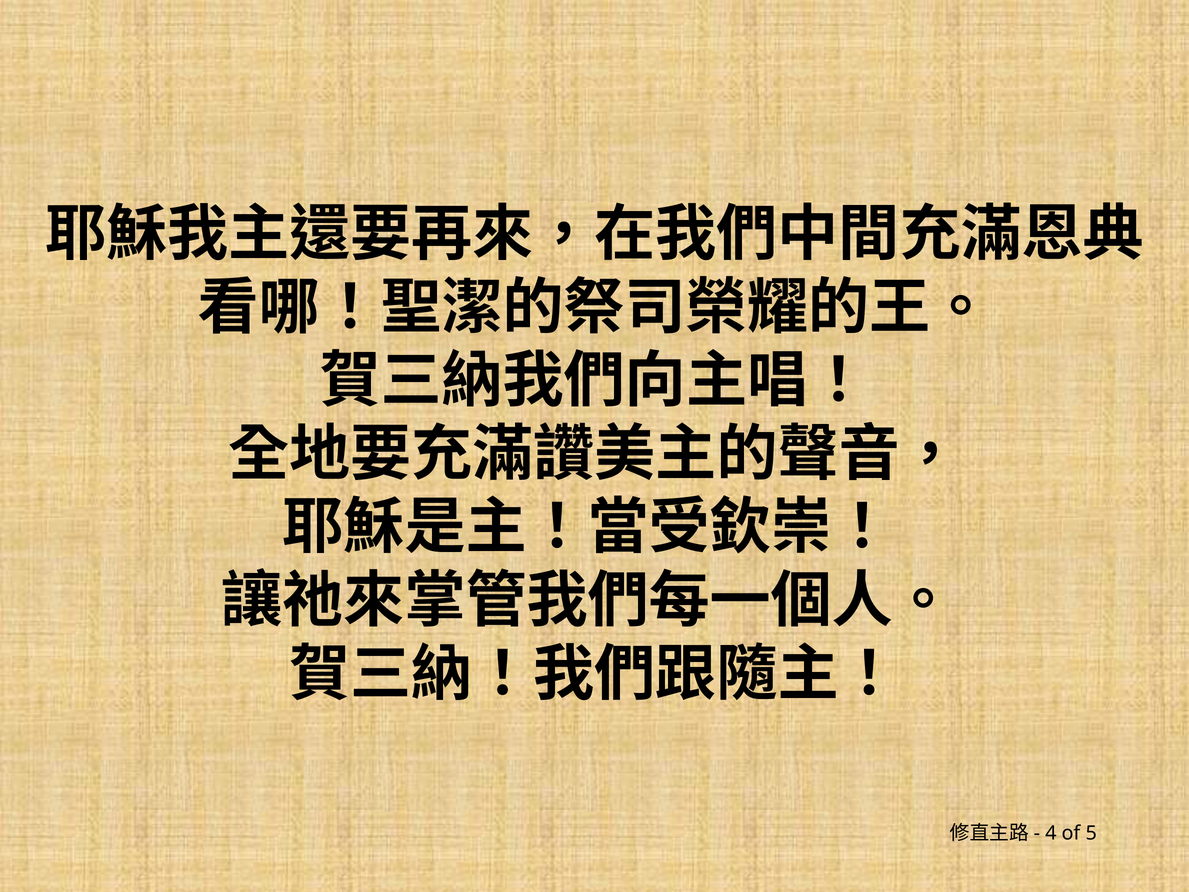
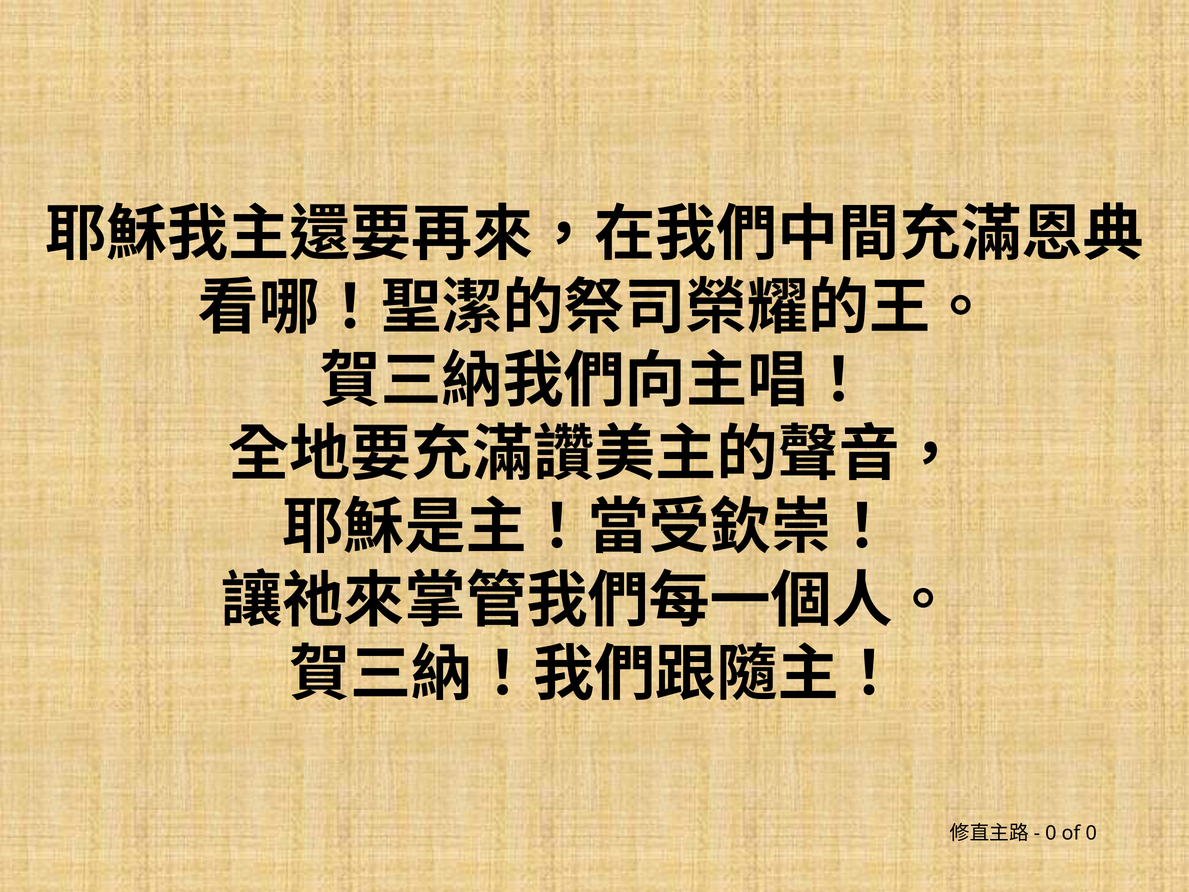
4: 4 -> 0 (1051, 833)
of 5: 5 -> 0 (1091, 833)
